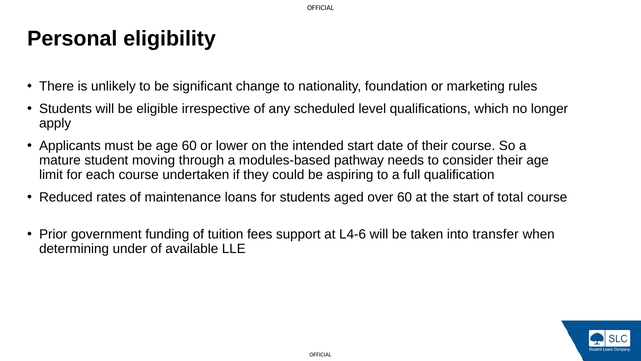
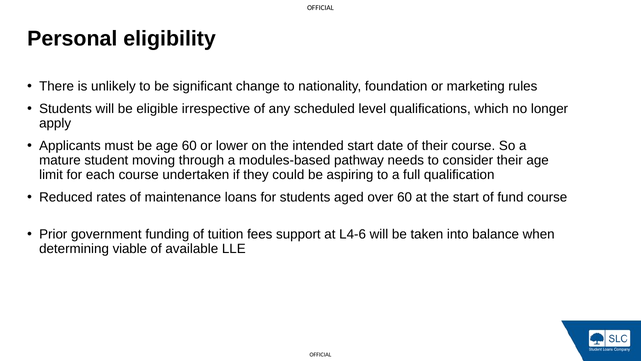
total: total -> fund (510, 197)
transfer: transfer -> balance (496, 234)
under: under -> viable (130, 248)
